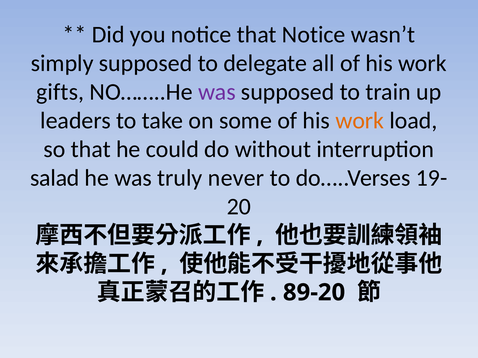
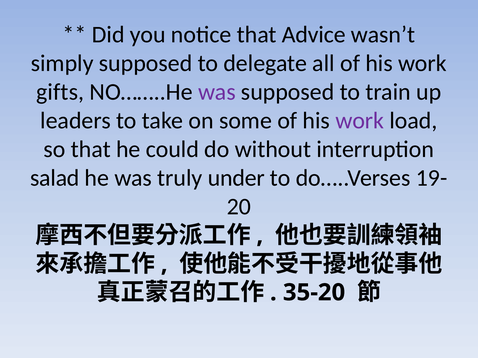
that Notice: Notice -> Advice (314, 35)
work colour: orange -> purple (360, 121)
never: never -> under (236, 178)
89-20: 89-20 -> 35-20 (314, 293)
